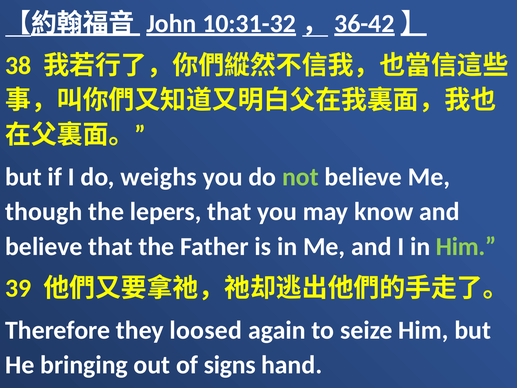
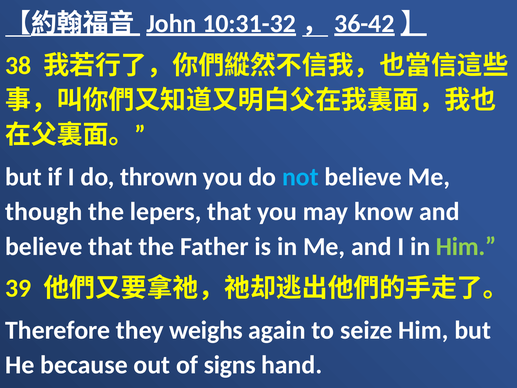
weighs: weighs -> thrown (159, 177)
not colour: light green -> light blue (300, 177)
loosed: loosed -> weighs (206, 330)
bringing: bringing -> because (84, 365)
